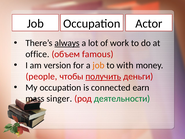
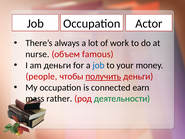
always underline: present -> none (67, 43)
office: office -> nurse (37, 54)
am version: version -> деньги (57, 65)
job colour: orange -> blue (99, 65)
with: with -> your (125, 65)
singer: singer -> rather (59, 98)
